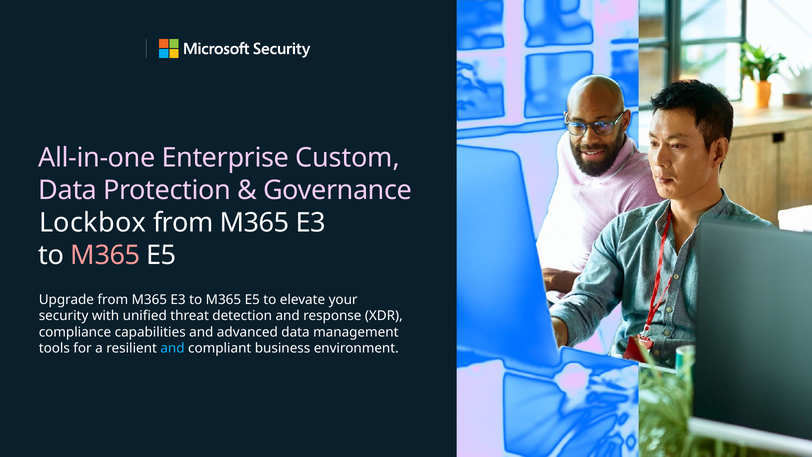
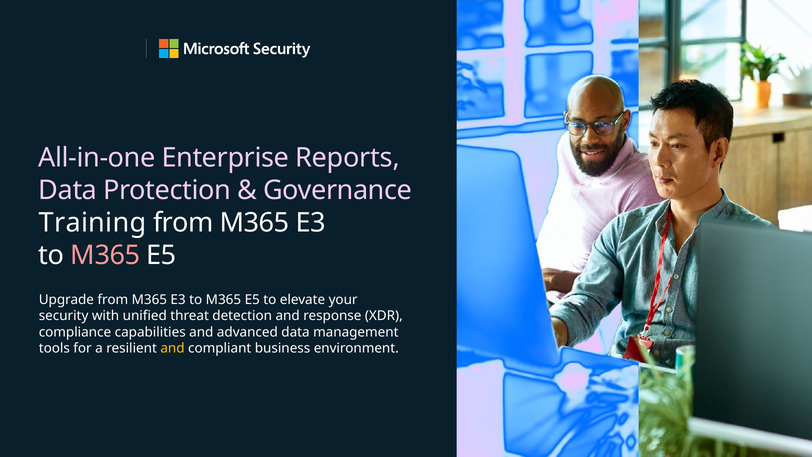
Custom: Custom -> Reports (348, 157)
Lockbox: Lockbox -> Training (93, 222)
and colour: light blue -> yellow (172, 348)
